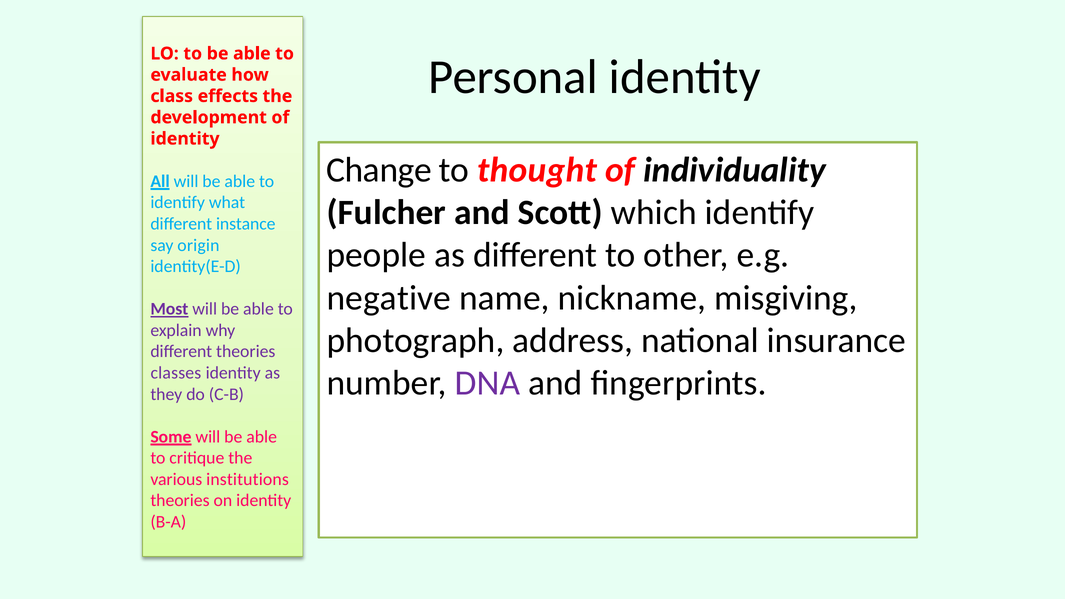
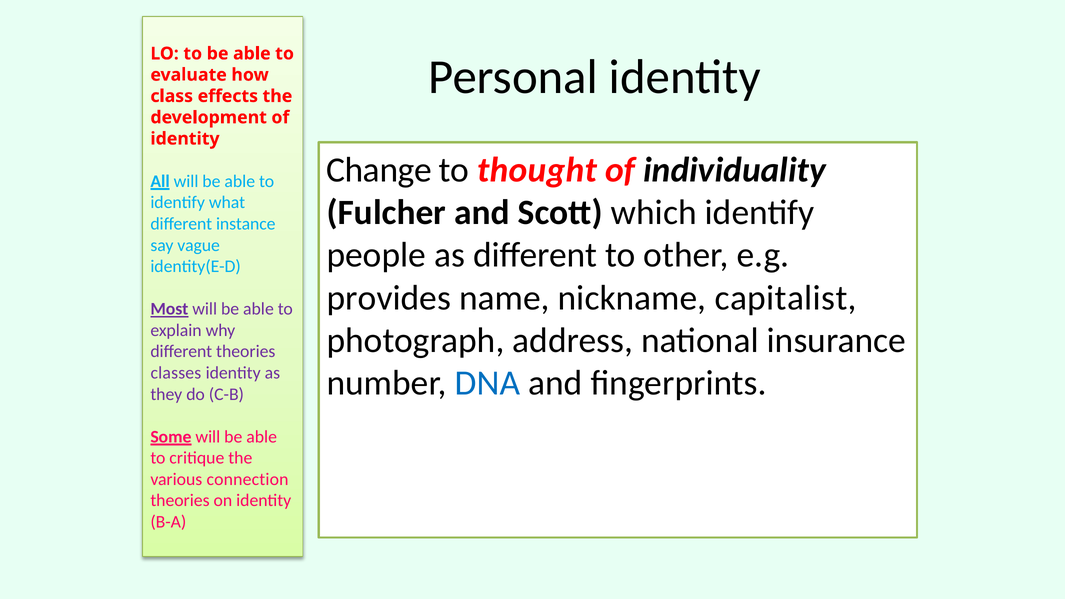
origin: origin -> vague (199, 245)
negative: negative -> provides (389, 298)
misgiving: misgiving -> capitalist (786, 298)
DNA colour: purple -> blue (487, 383)
institutions: institutions -> connection (247, 479)
